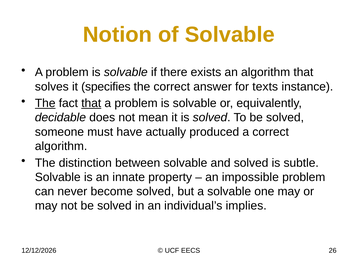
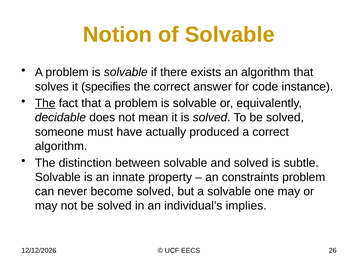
texts: texts -> code (265, 87)
that underline: present -> none (91, 103)
impossible: impossible -> constraints (250, 177)
